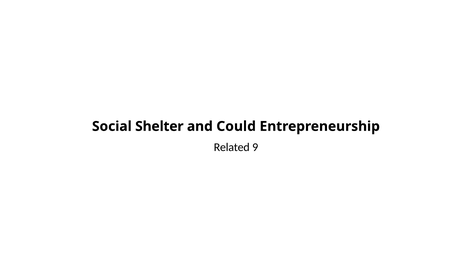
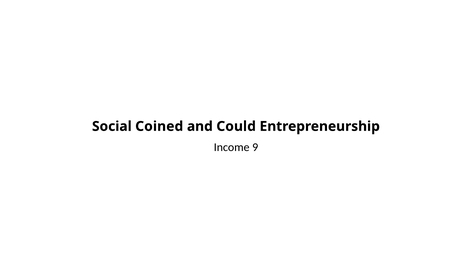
Shelter: Shelter -> Coined (159, 127)
Related: Related -> Income (232, 148)
